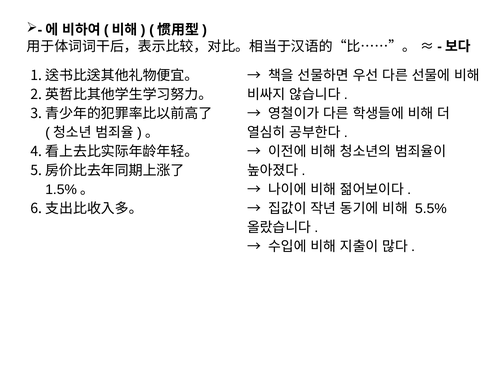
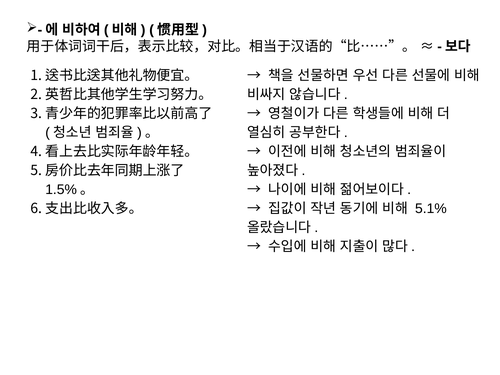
5.5%: 5.5% -> 5.1% (431, 209)
